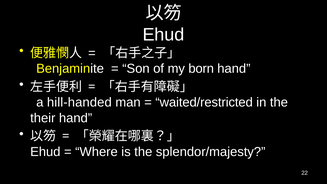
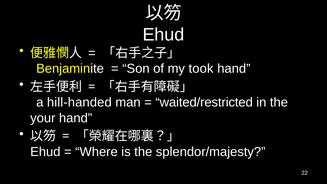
born: born -> took (201, 69)
their: their -> your (43, 118)
